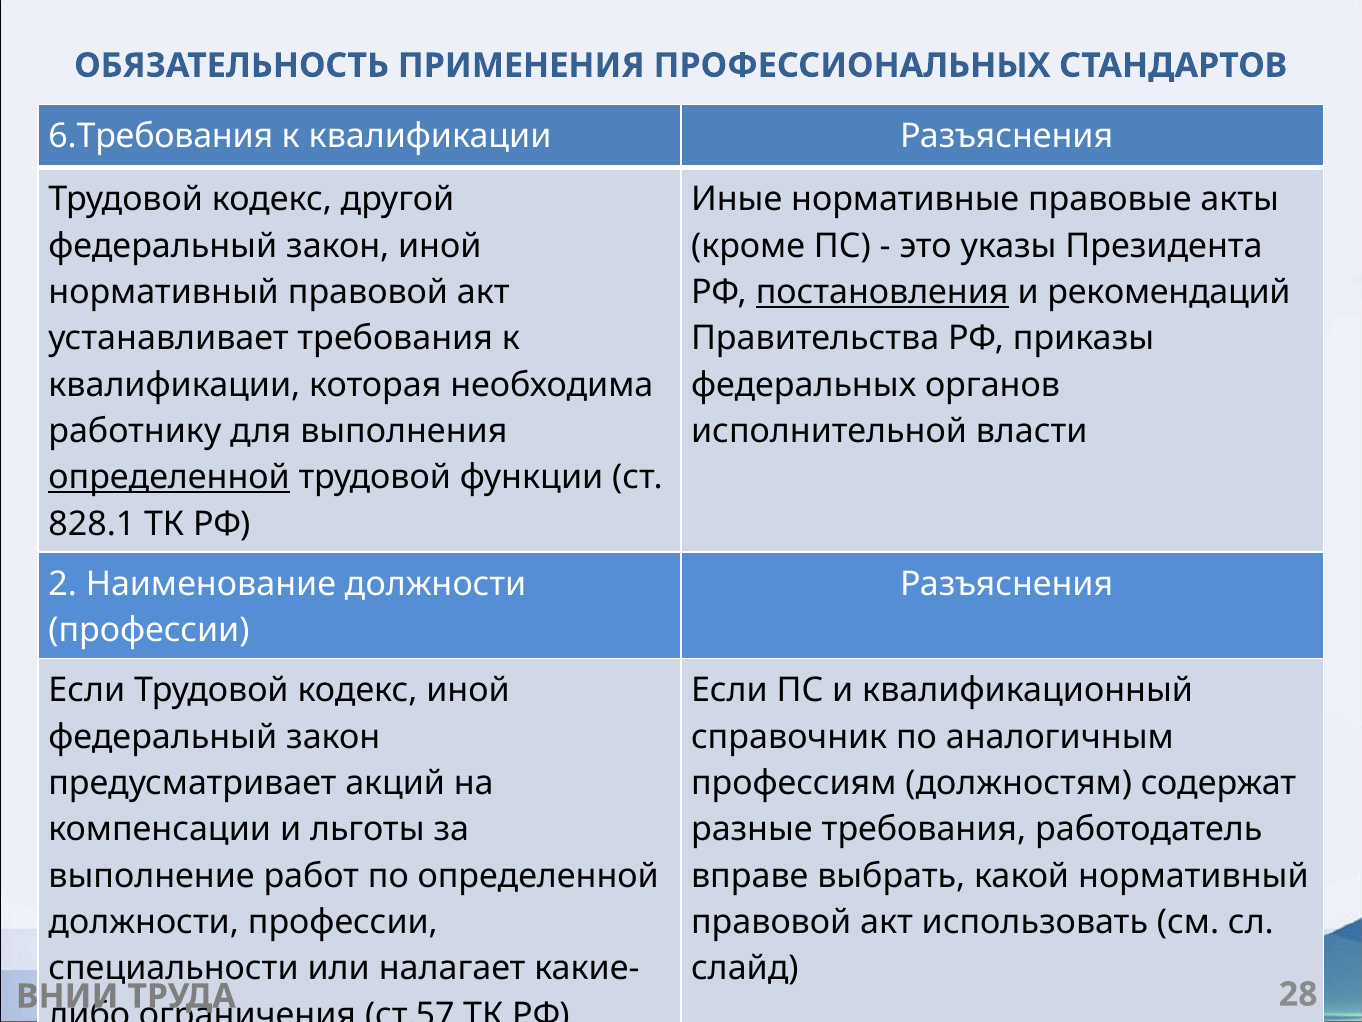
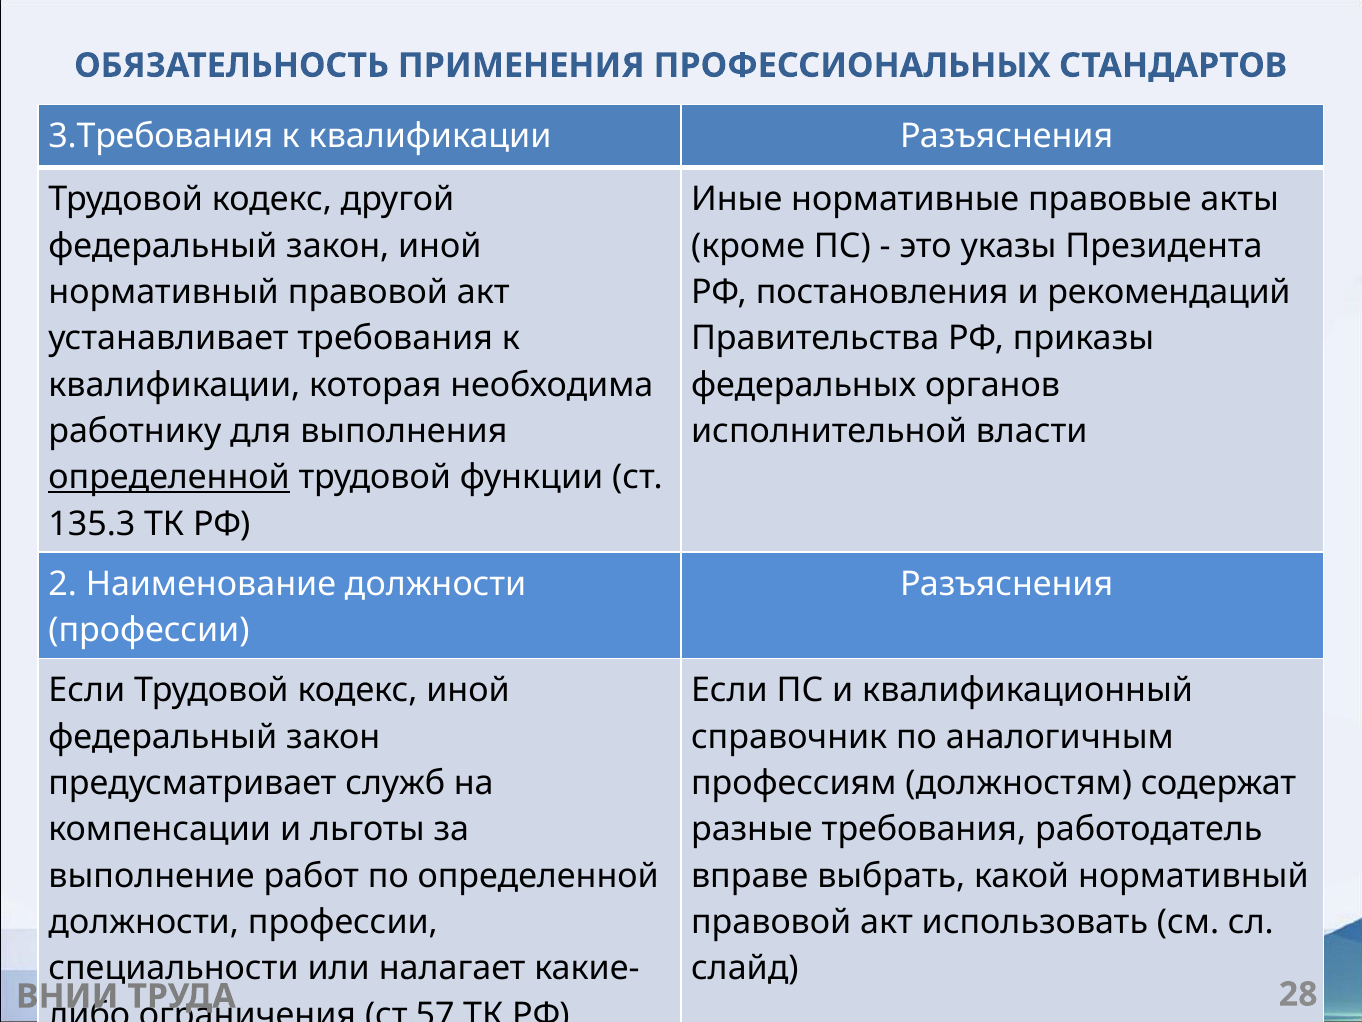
6.Требования: 6.Требования -> 3.Требования (161, 136)
постановления underline: present -> none (882, 292)
828.1: 828.1 -> 135.3 (92, 524)
акций: акций -> служб (395, 783)
